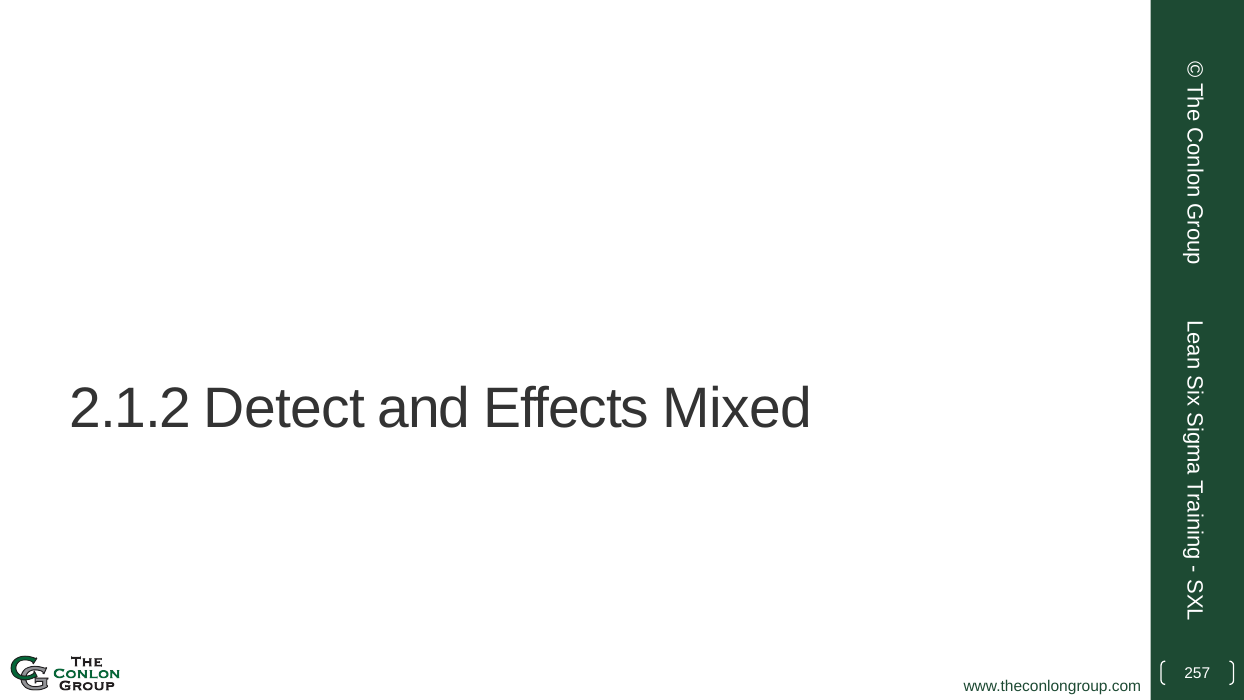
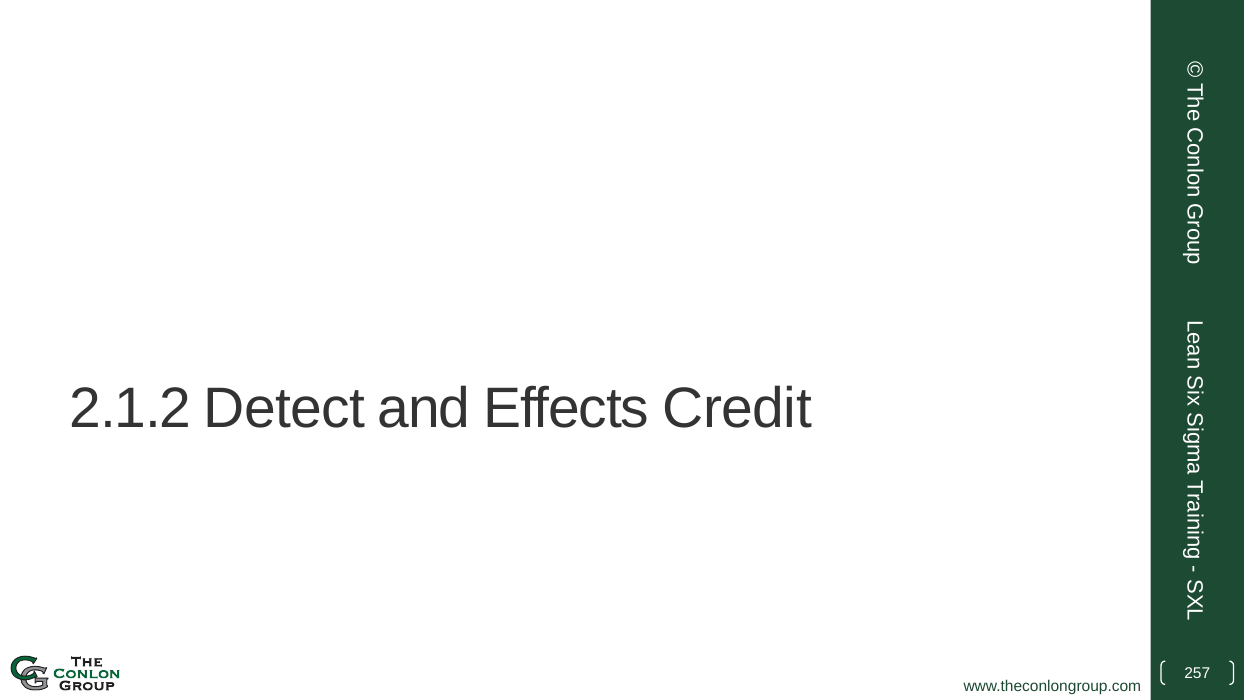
Mixed: Mixed -> Credit (737, 409)
